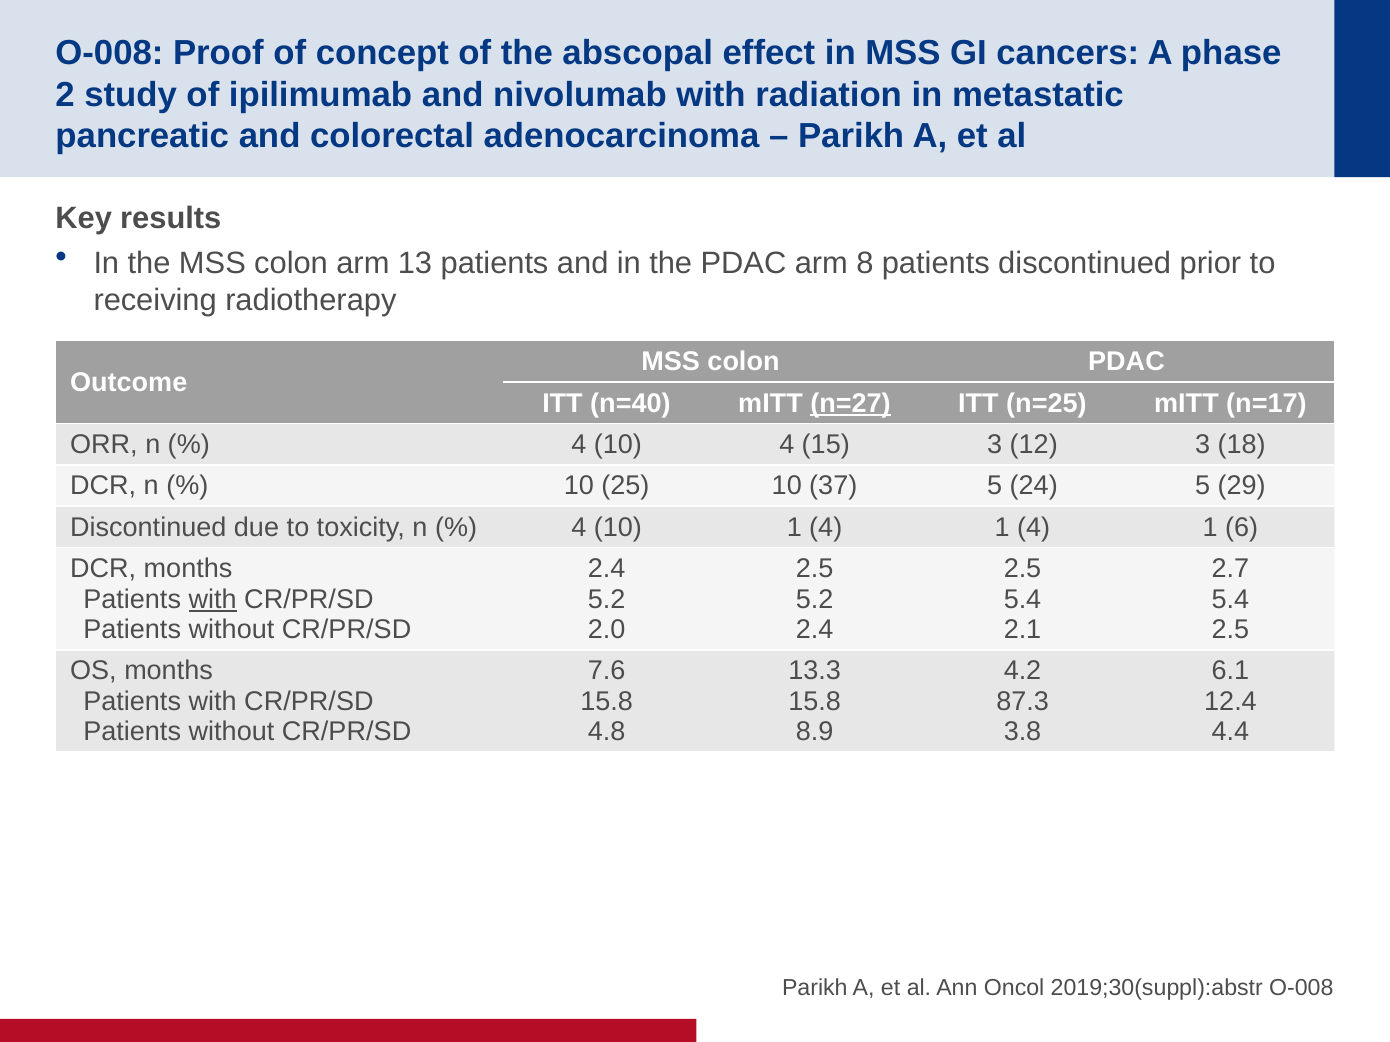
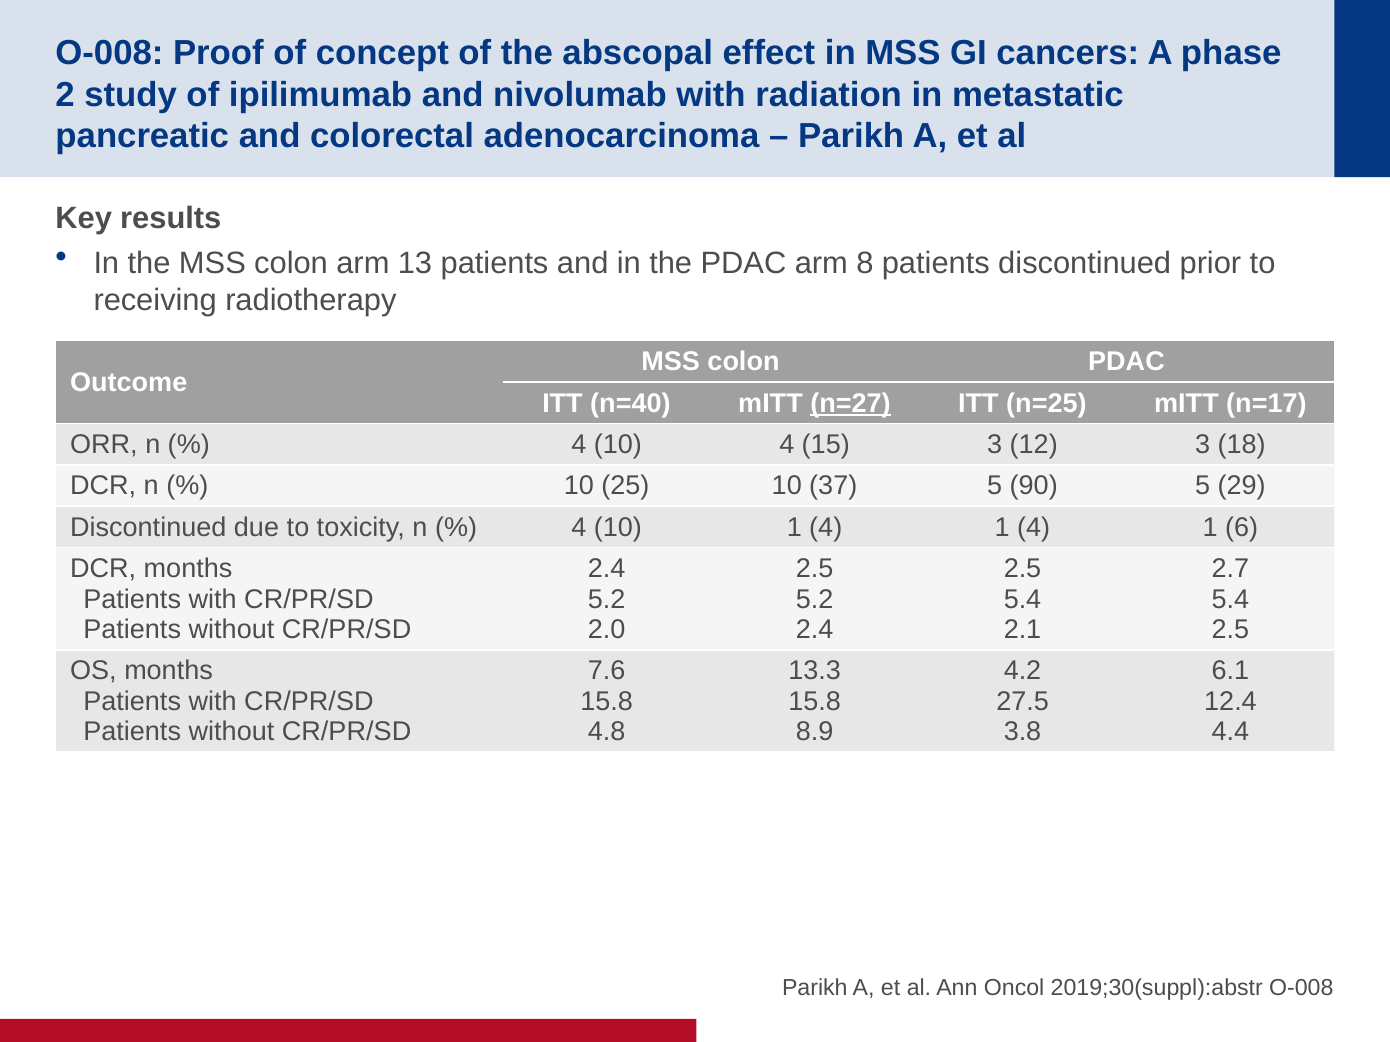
24: 24 -> 90 (1034, 486)
with underline: present -> none (213, 599)
87.3: 87.3 -> 27.5 (1023, 702)
